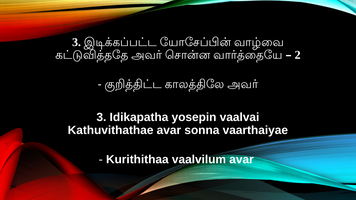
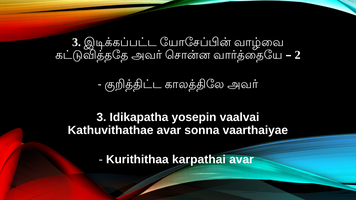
vaalvilum: vaalvilum -> karpathai (199, 160)
